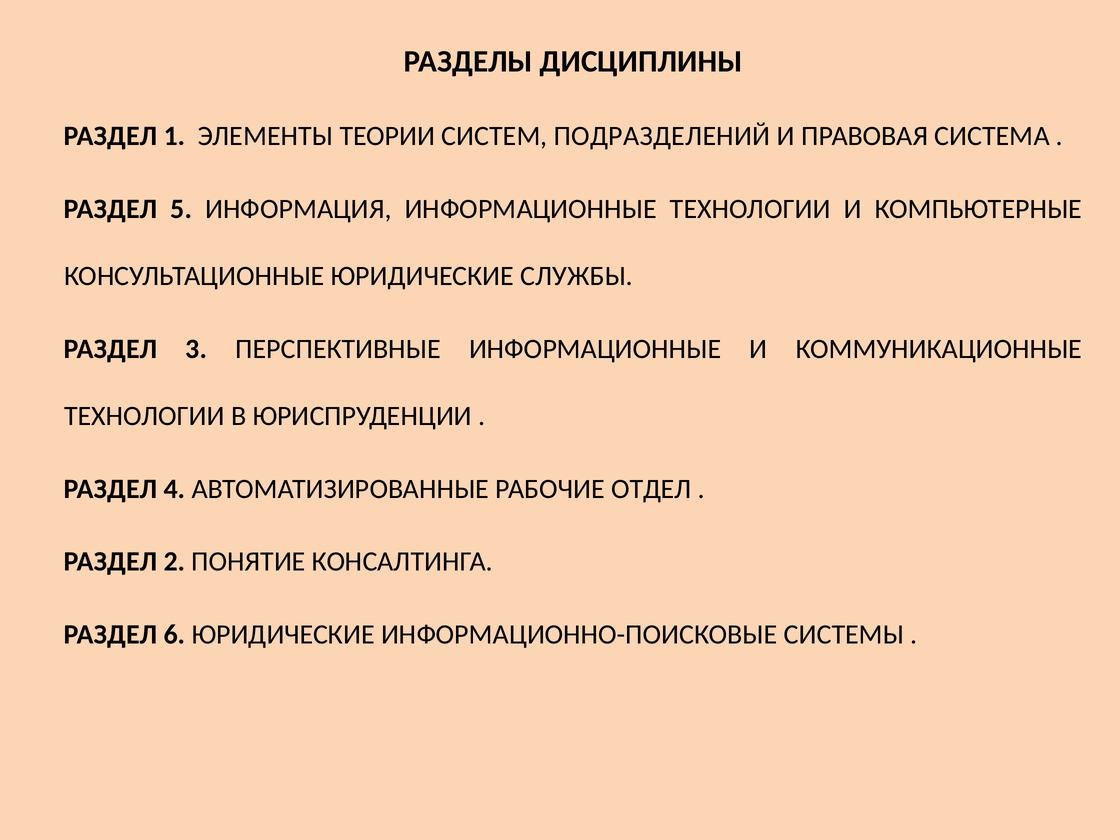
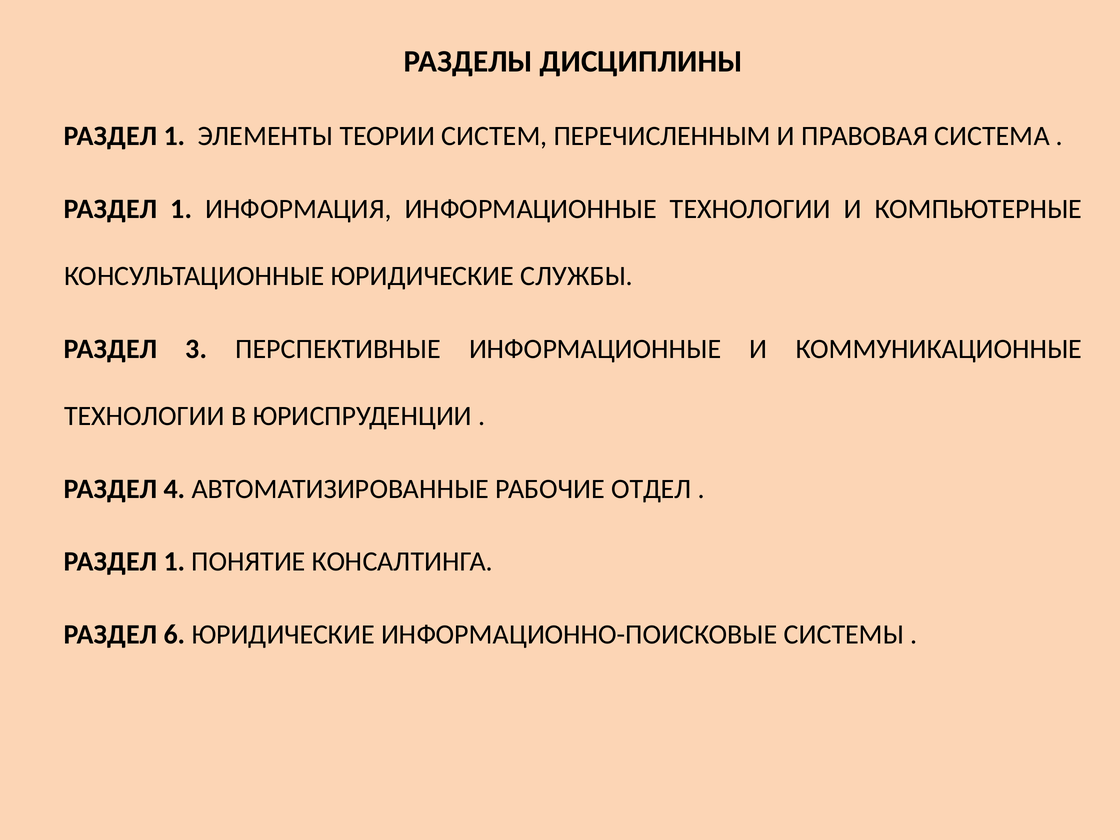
ПОДРАЗДЕЛЕНИЙ: ПОДРАЗДЕЛЕНИЙ -> ПЕРЕЧИСЛЕННЫМ (662, 136)
5: 5 -> 1 (181, 209)
2: 2 -> 1 (174, 562)
